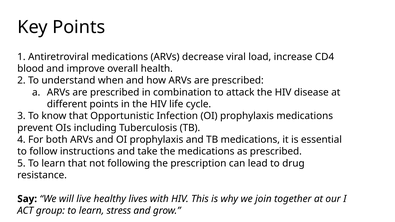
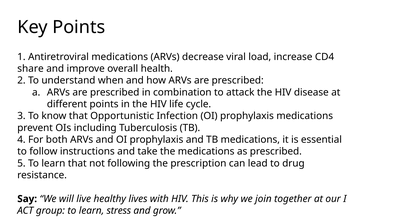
blood: blood -> share (30, 69)
